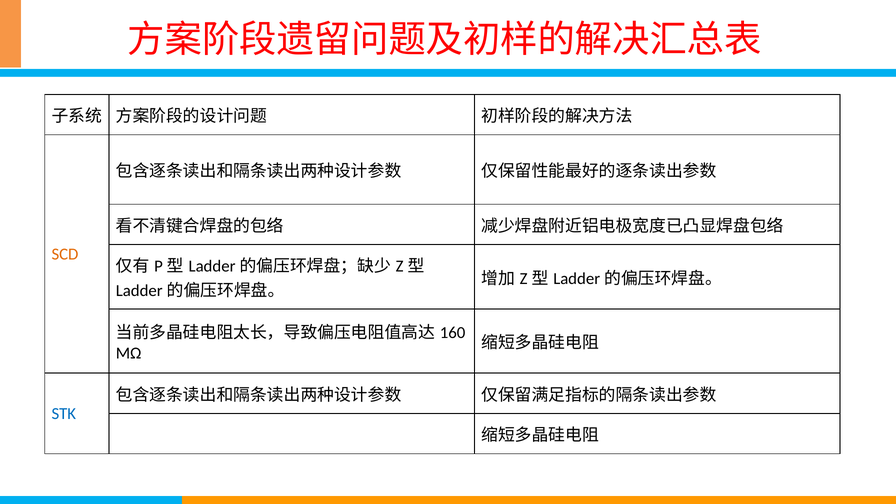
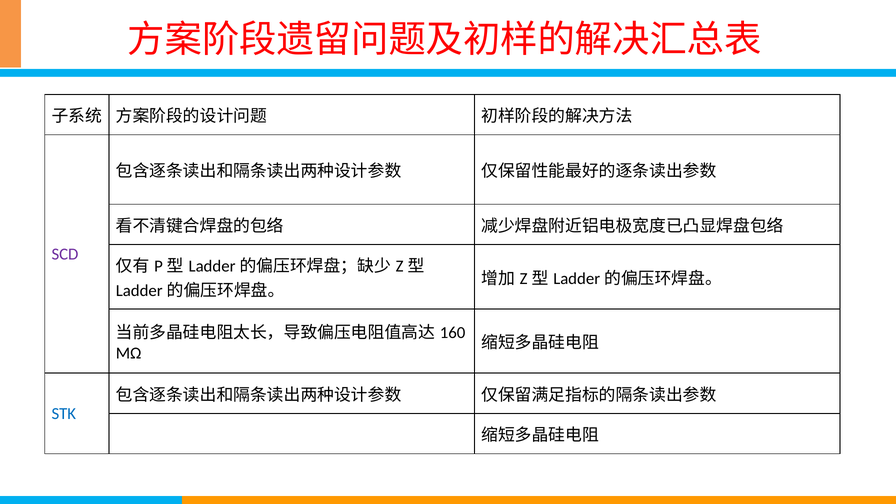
SCD colour: orange -> purple (65, 254)
